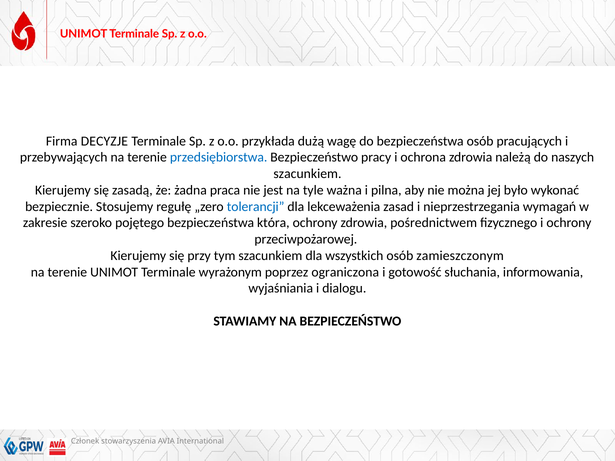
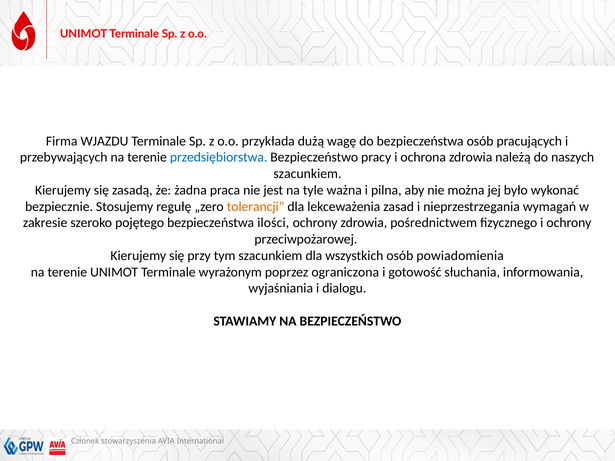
DECYZJE: DECYZJE -> WJAZDU (104, 141)
tolerancji colour: blue -> orange (256, 207)
która: która -> ilości (273, 223)
zamieszczonym: zamieszczonym -> powiadomienia (460, 256)
